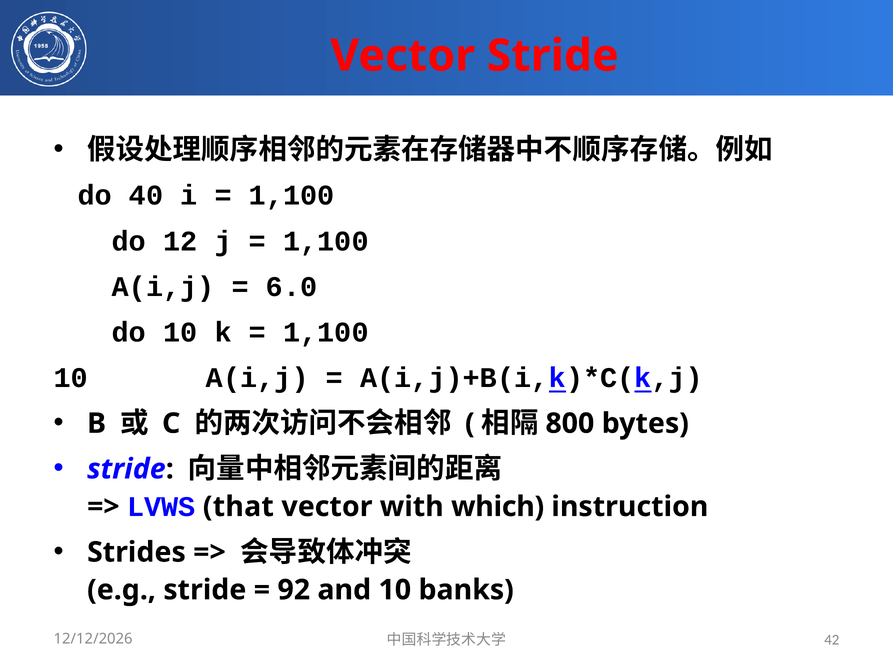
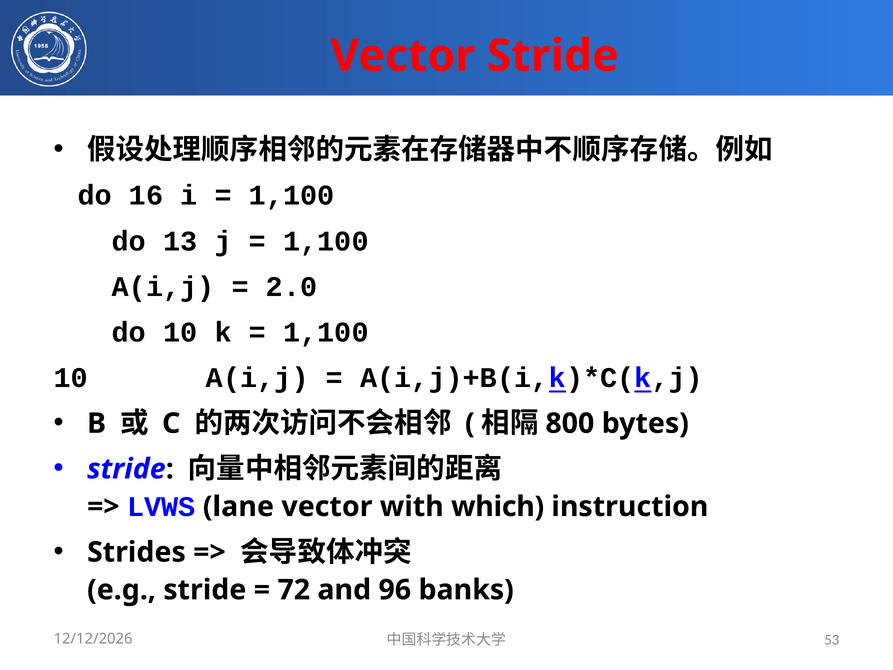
40: 40 -> 16 (146, 195)
12: 12 -> 13 (180, 241)
6.0: 6.0 -> 2.0 (292, 287)
that: that -> lane (238, 506)
92: 92 -> 72 (294, 590)
and 10: 10 -> 96 (395, 590)
42: 42 -> 53 (832, 639)
